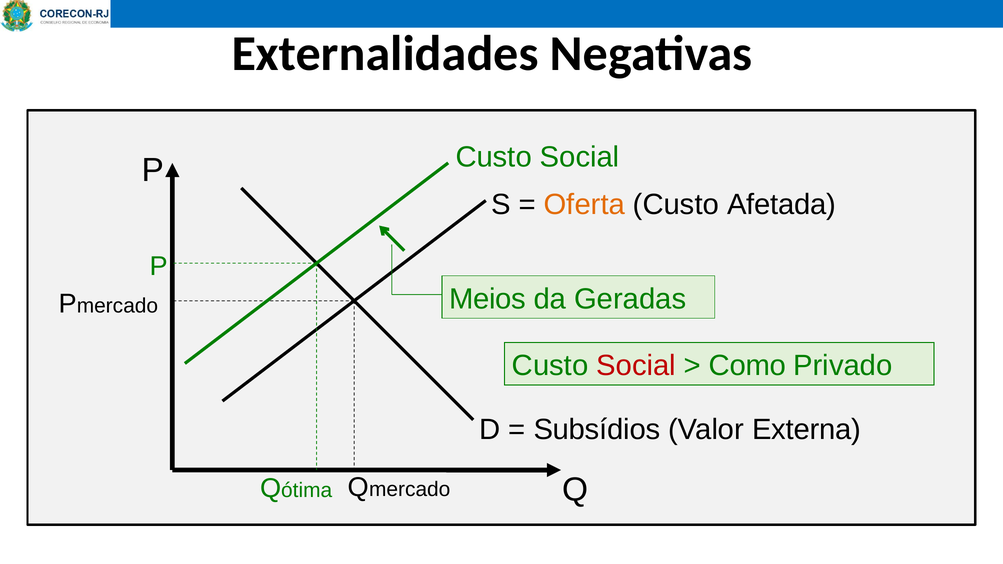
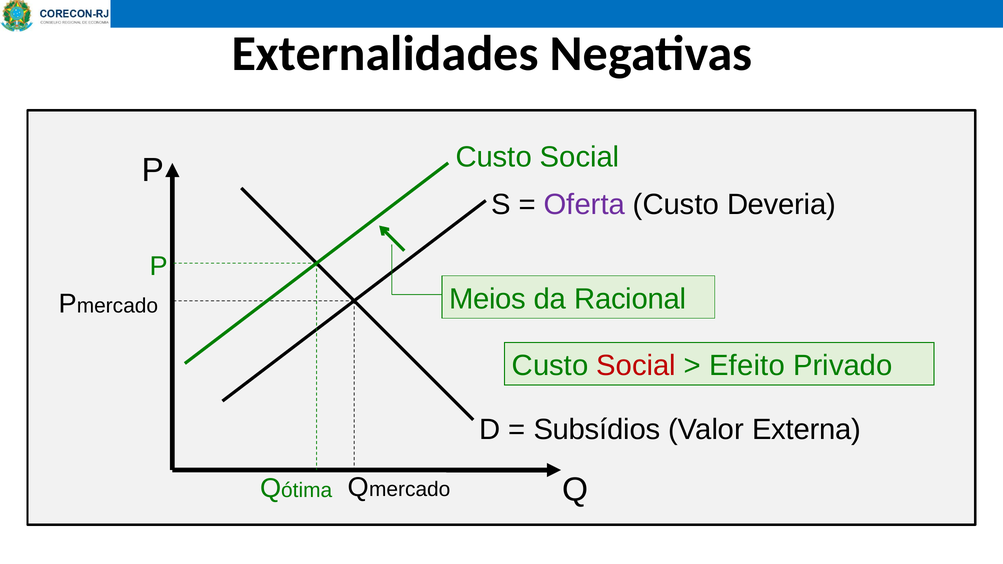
Oferta colour: orange -> purple (584, 205)
Afetada: Afetada -> Deveria (782, 205)
Geradas: Geradas -> Racional (630, 299)
Como: Como -> Efeito (747, 366)
